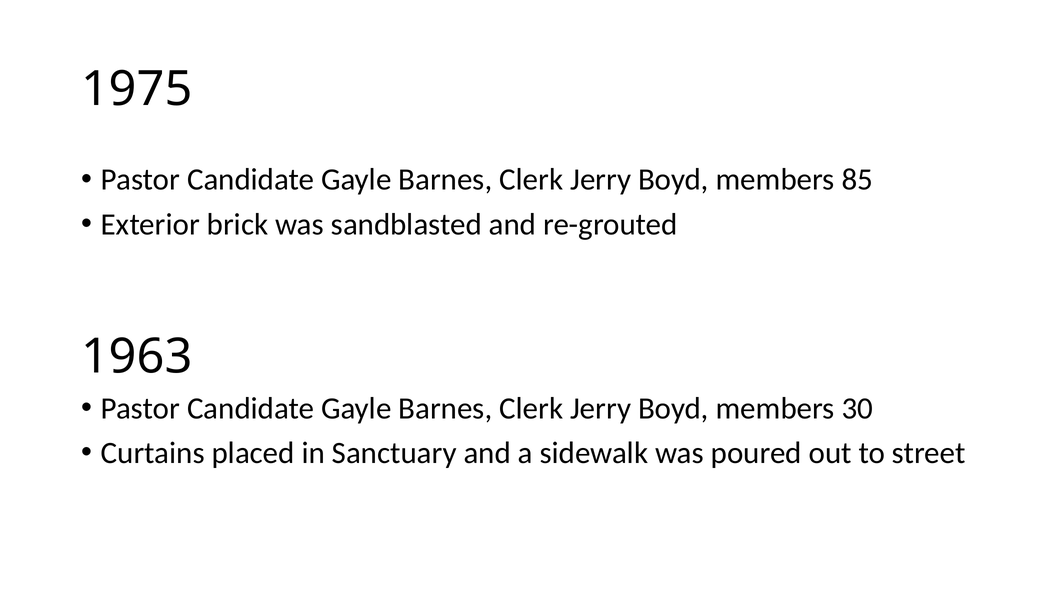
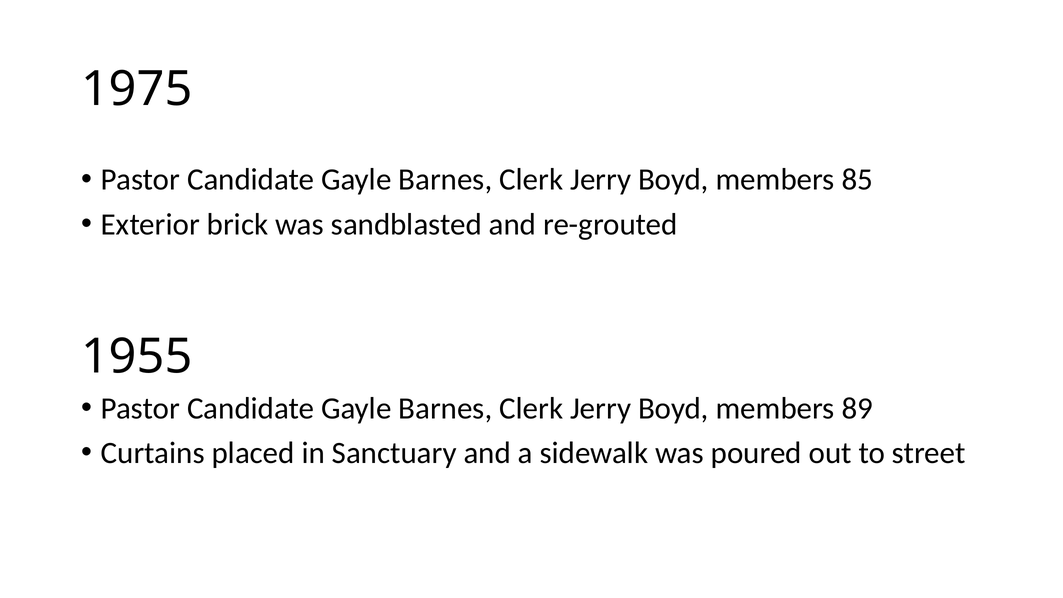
1963: 1963 -> 1955 (137, 357)
30: 30 -> 89 (857, 408)
